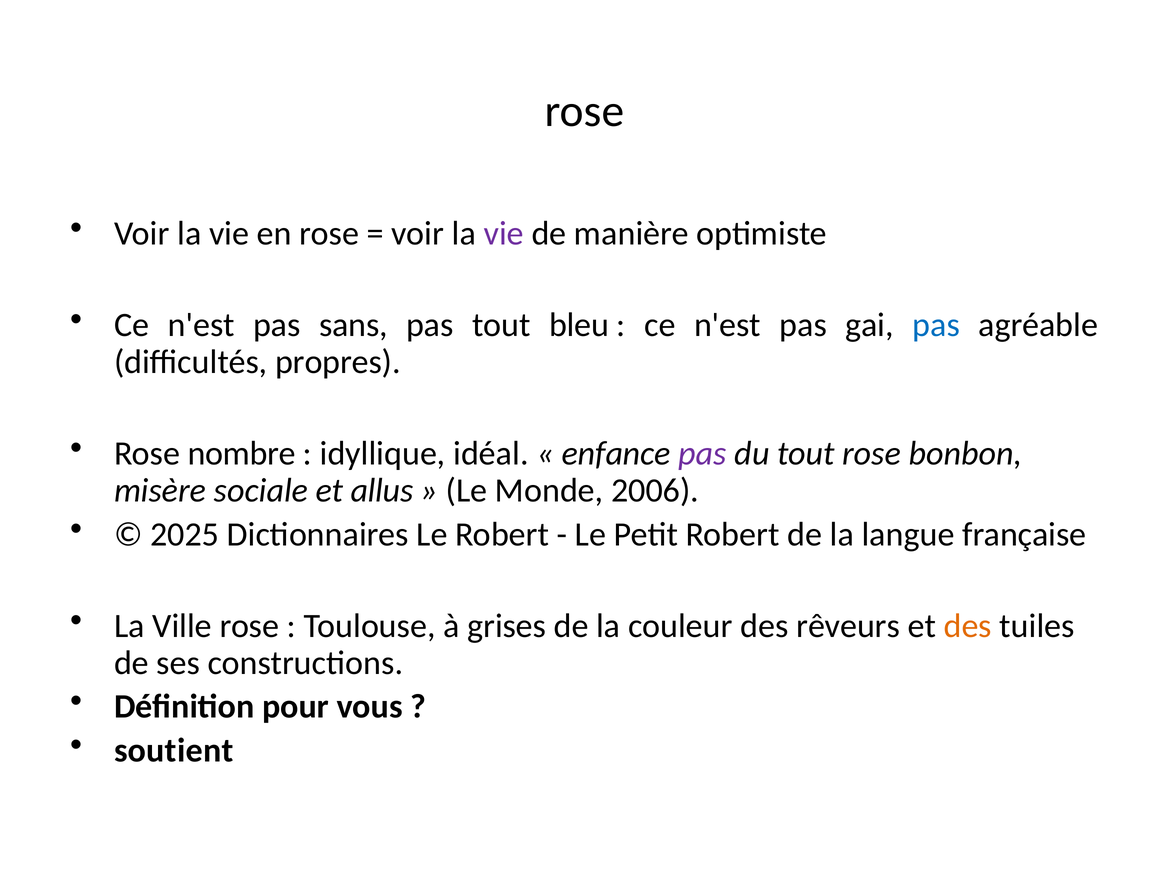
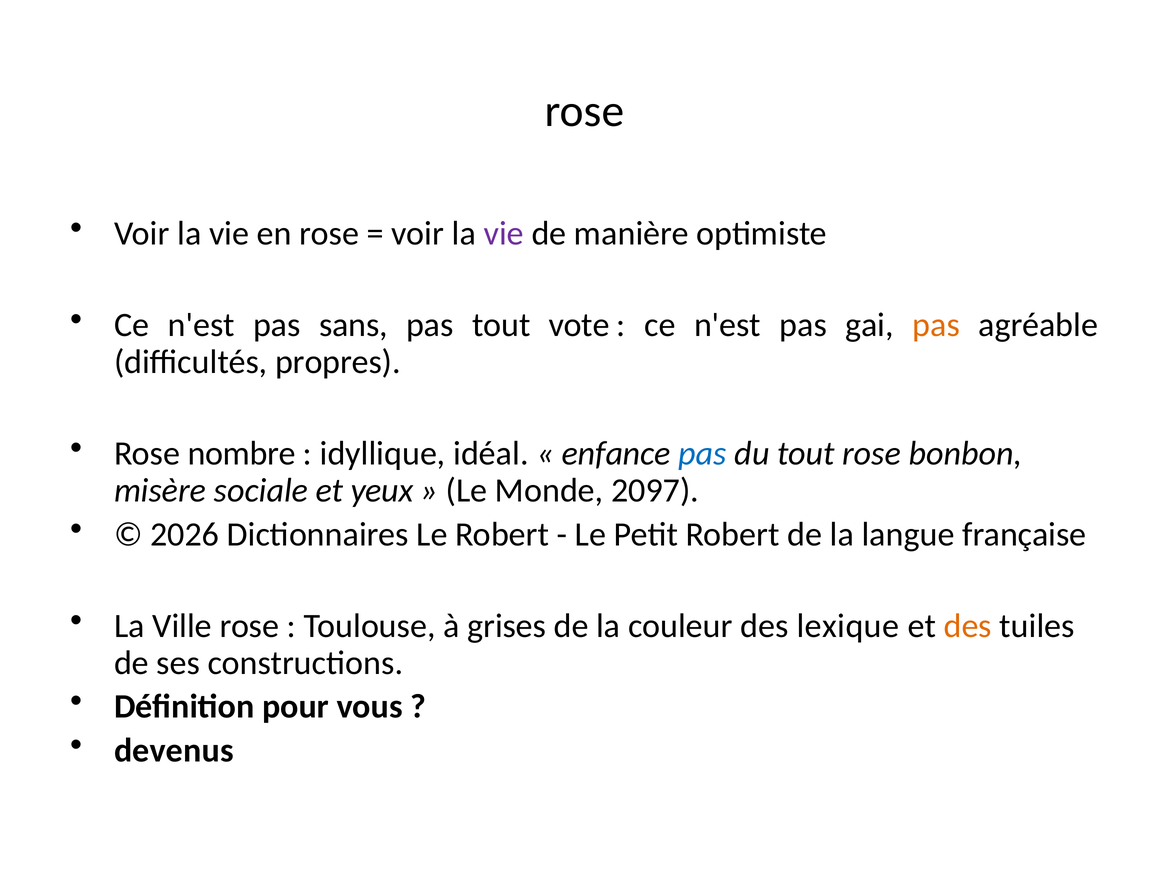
bleu: bleu -> vote (579, 325)
pas colour: blue -> orange (936, 325)
pas colour: purple -> blue (703, 454)
allus: allus -> yeux (382, 490)
2006: 2006 -> 2097 (655, 490)
2025: 2025 -> 2026 (185, 534)
rêveurs: rêveurs -> lexique (848, 626)
soutient: soutient -> devenus (174, 750)
